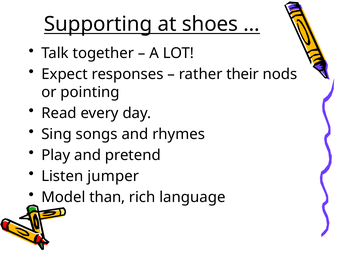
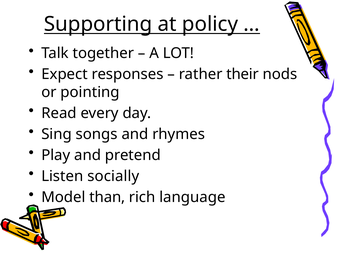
shoes: shoes -> policy (210, 24)
jumper: jumper -> socially (113, 176)
